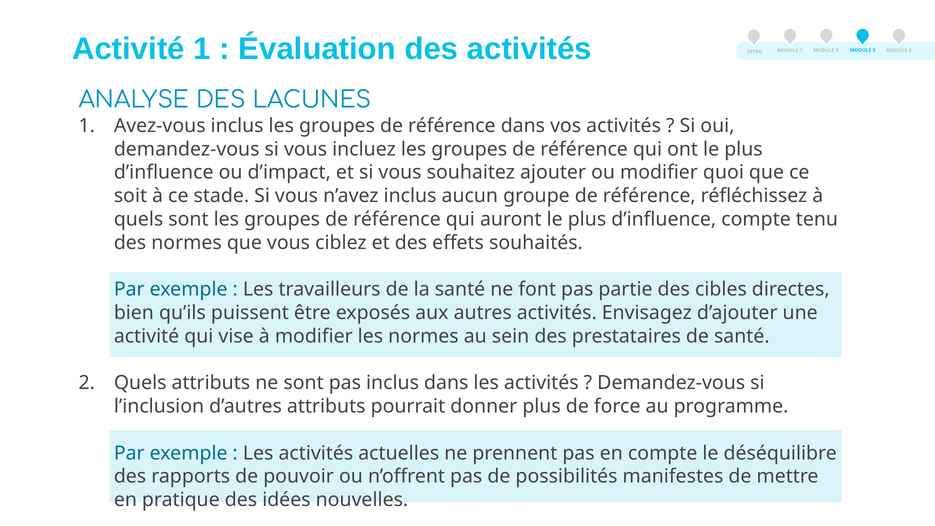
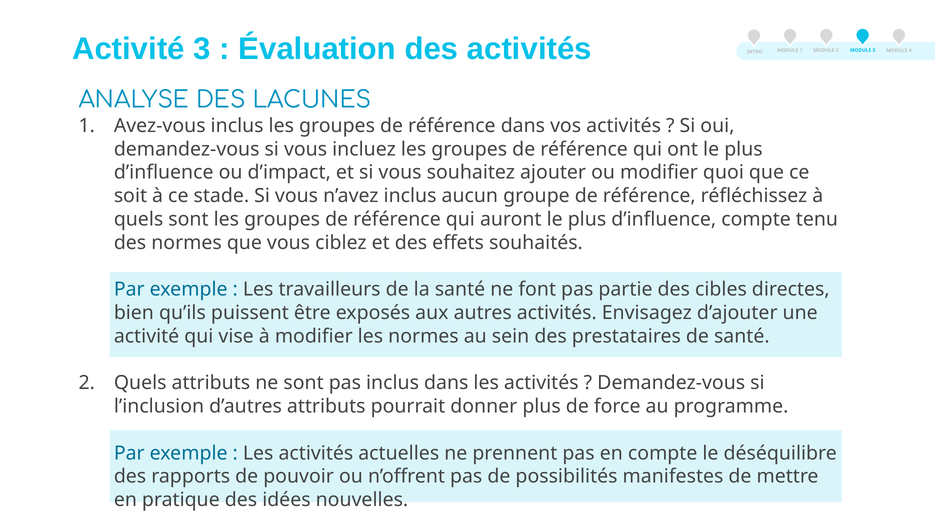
Activité 1: 1 -> 3 (202, 49)
